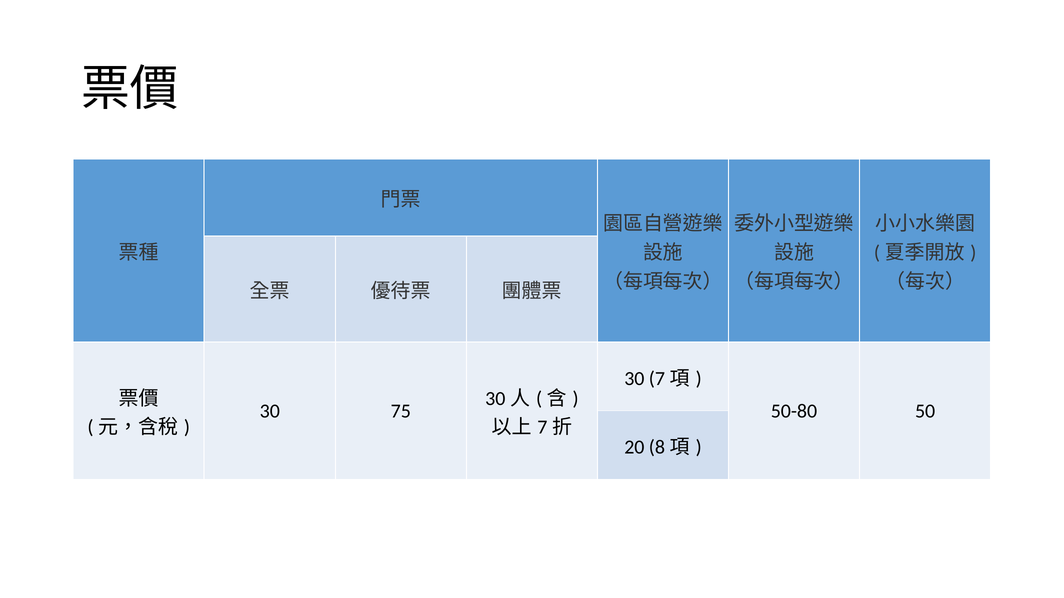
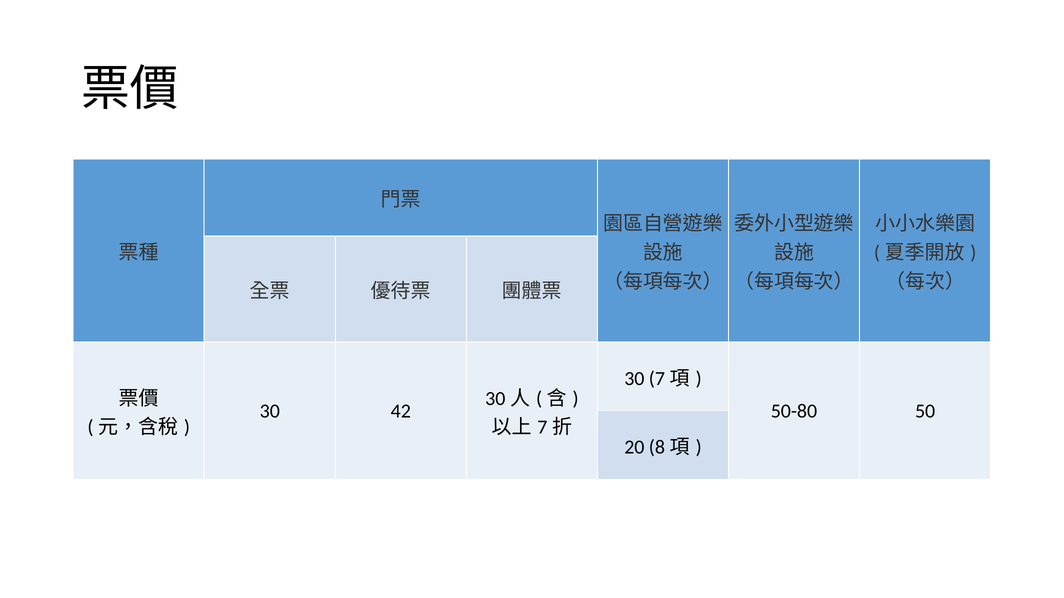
75: 75 -> 42 (401, 411)
